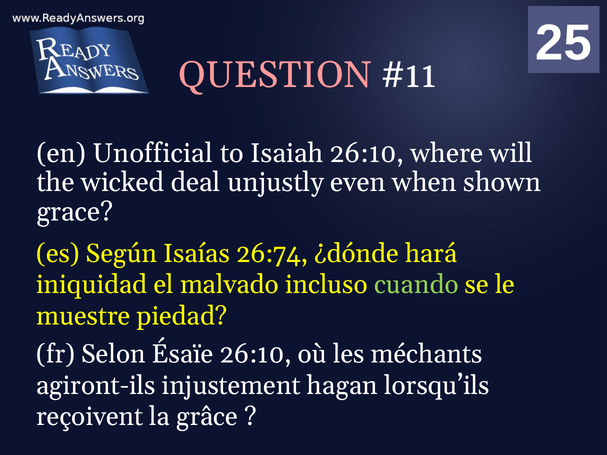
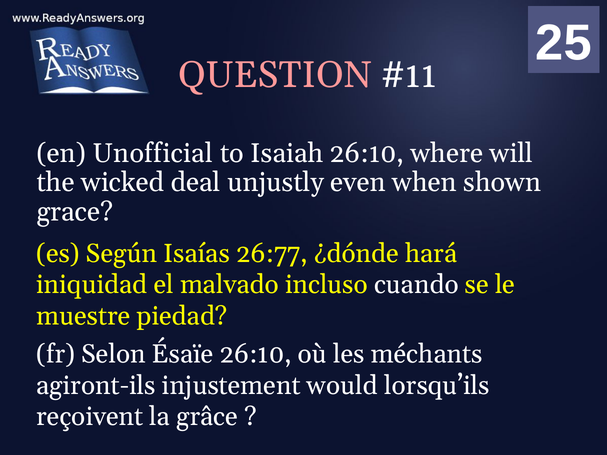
26:74: 26:74 -> 26:77 (272, 254)
cuando colour: light green -> white (416, 285)
hagan: hagan -> would (342, 386)
